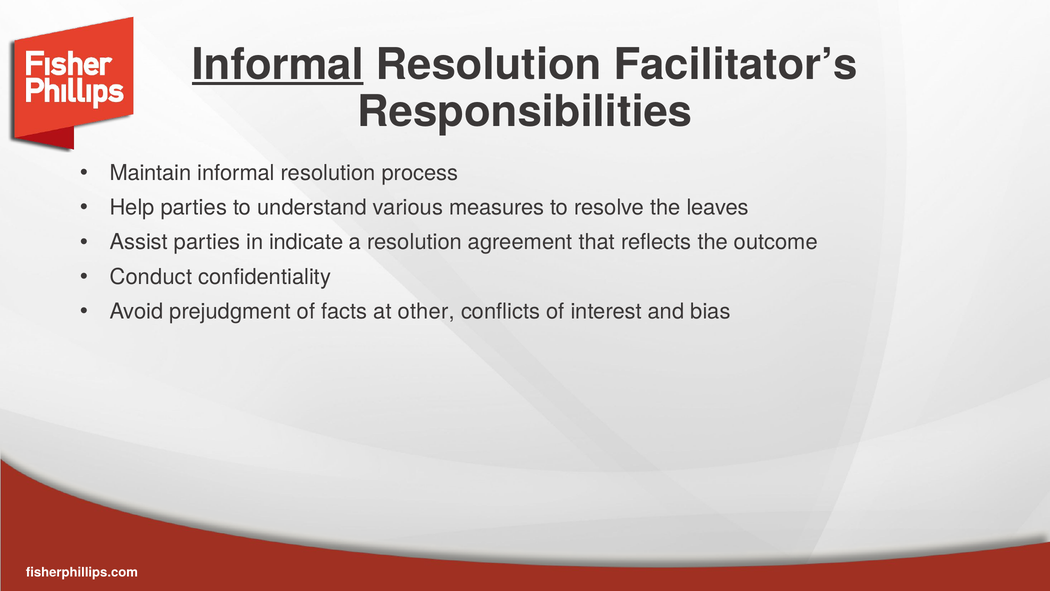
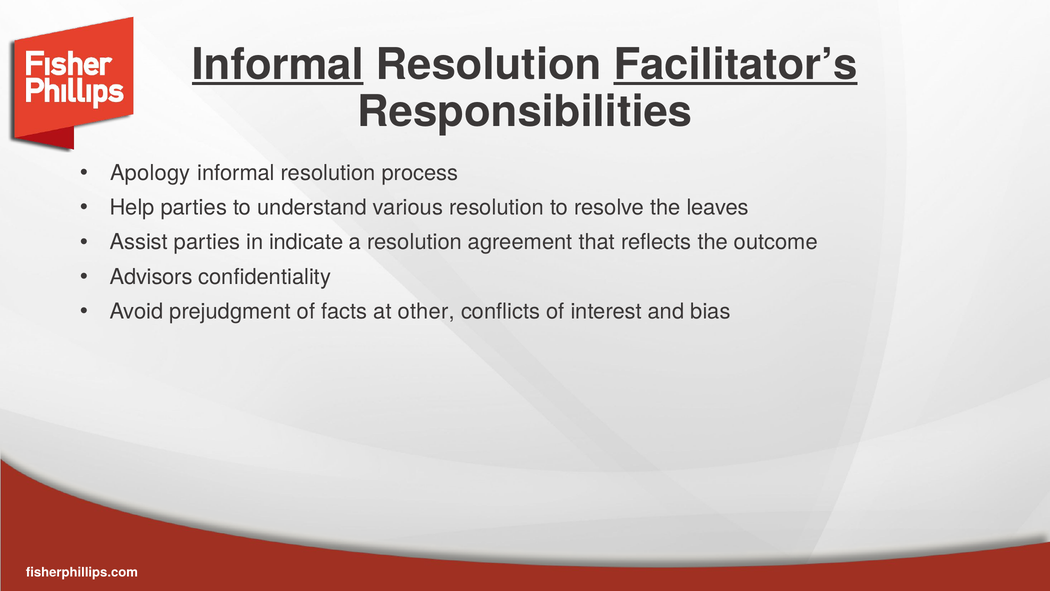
Facilitator’s underline: none -> present (736, 65)
Maintain: Maintain -> Apology (150, 173)
various measures: measures -> resolution (497, 207)
Conduct: Conduct -> Advisors (151, 277)
